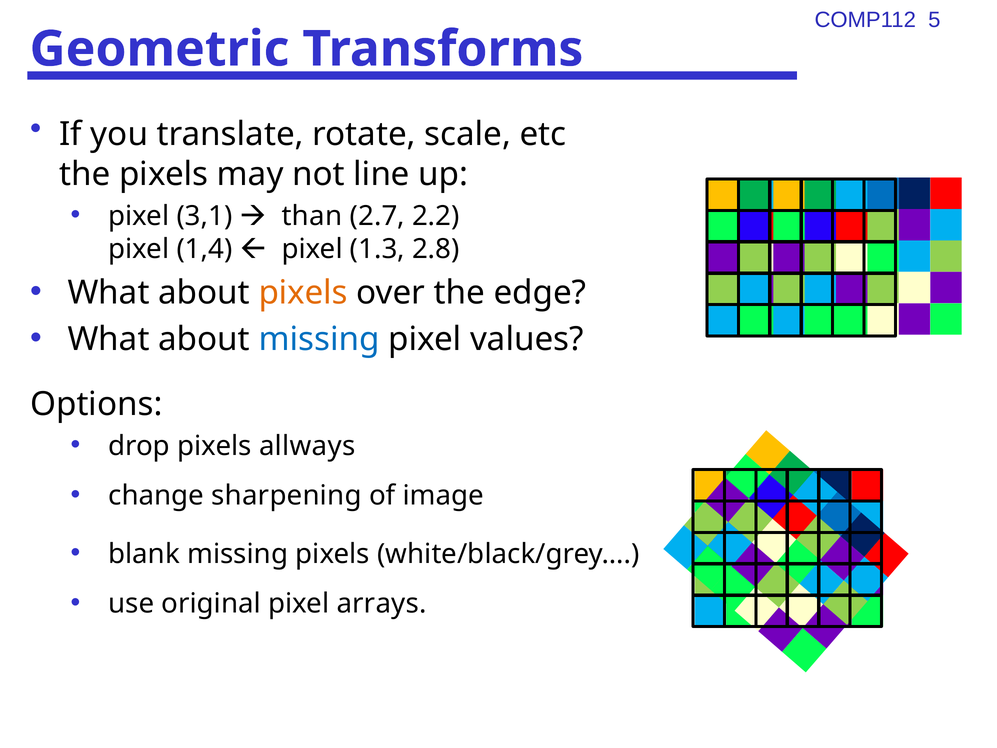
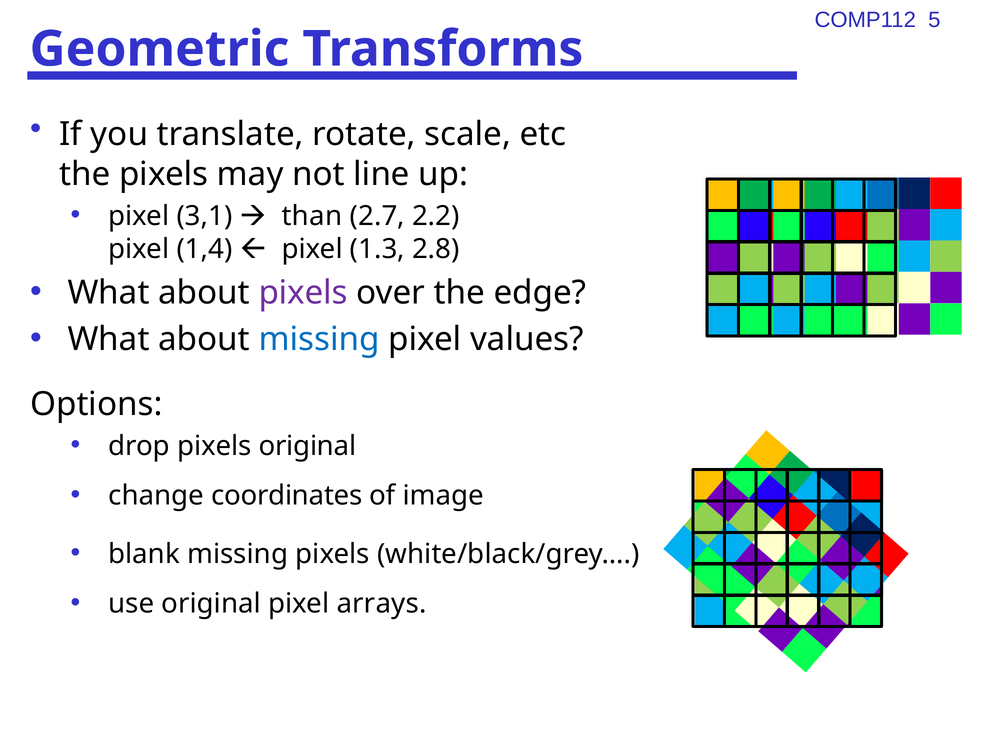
pixels colour: orange -> purple (303, 293)
pixels allways: allways -> original (307, 446)
sharpening: sharpening -> coordinates (287, 496)
